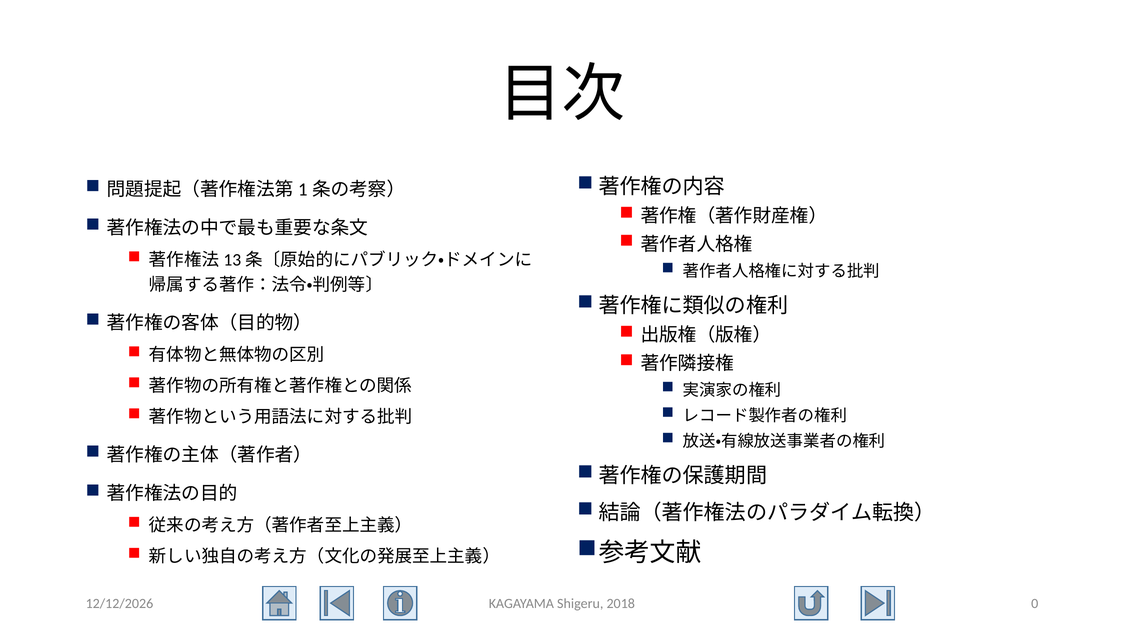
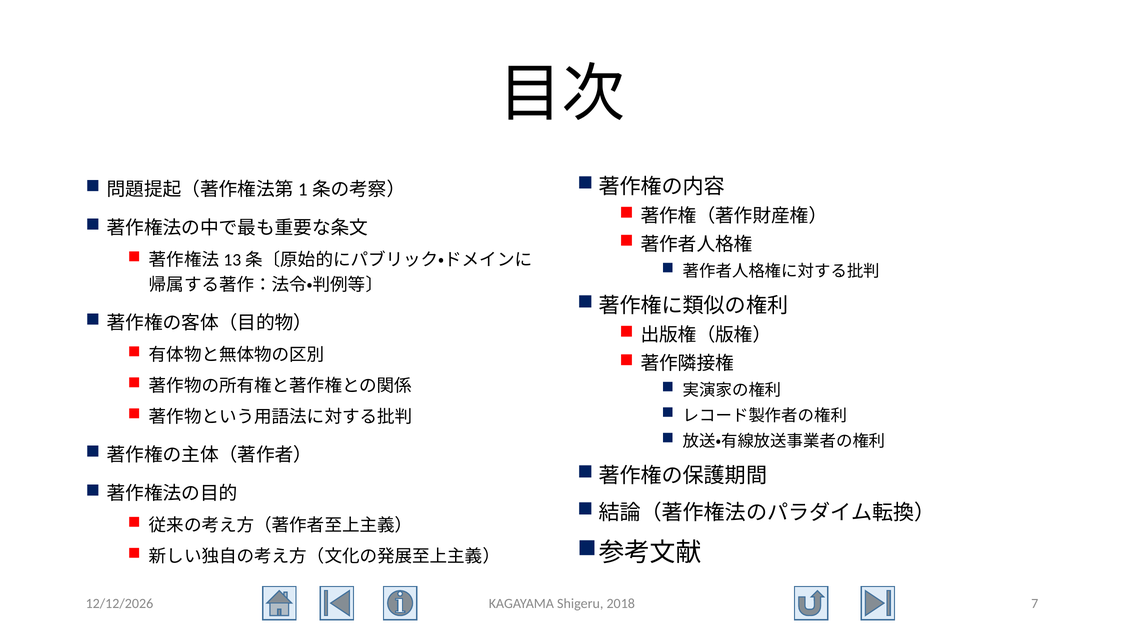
0: 0 -> 7 (1035, 604)
